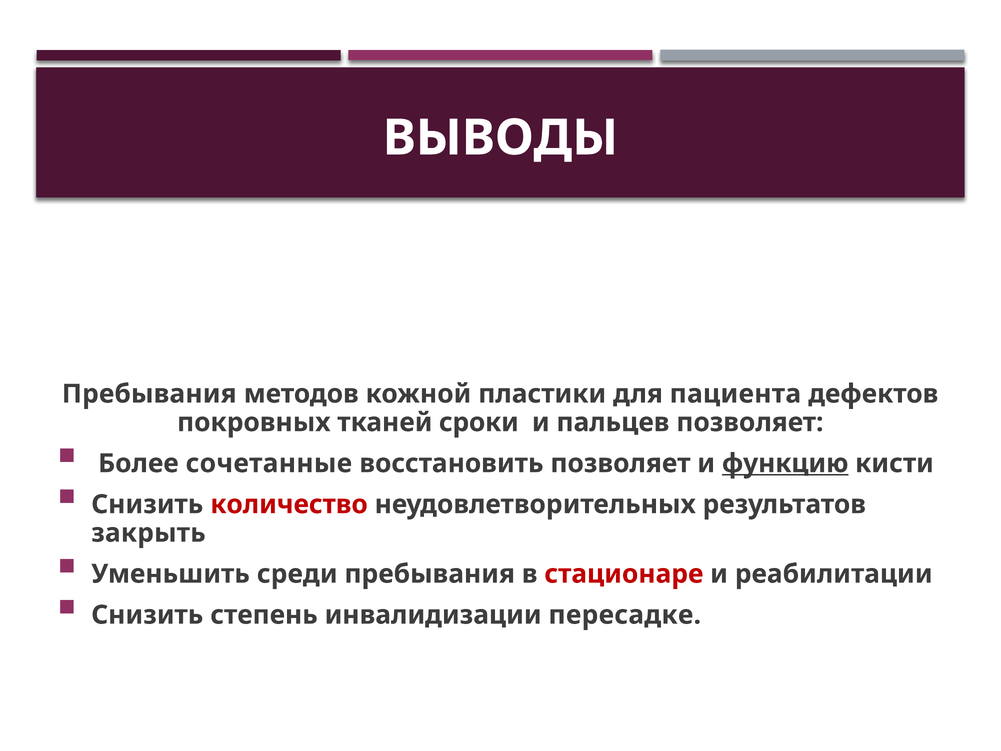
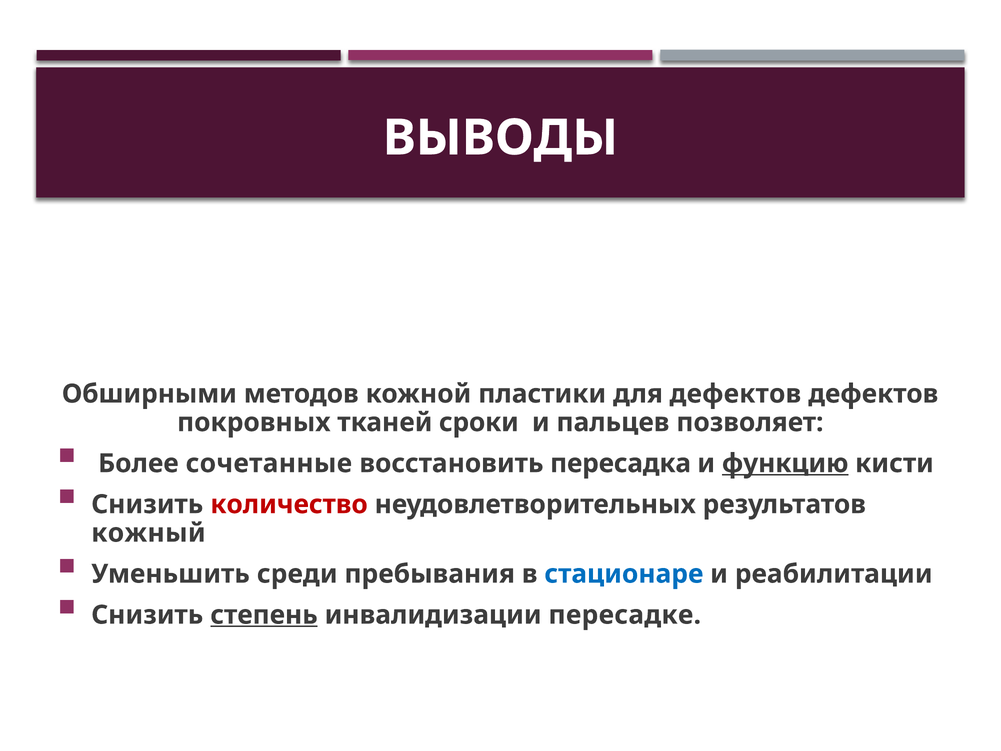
Пребывания: Пребывания -> Обширными (149, 394)
для пациента: пациента -> дефектов (735, 394)
восстановить позволяет: позволяет -> пересадка (621, 463)
закрыть: закрыть -> кожный (148, 533)
стационаре colour: red -> blue (624, 574)
степень underline: none -> present (264, 615)
